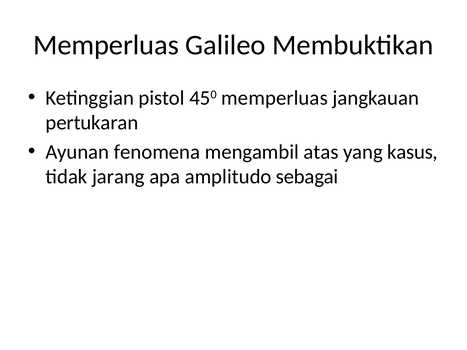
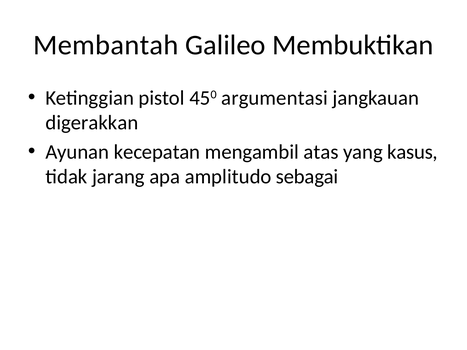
Memperluas: Memperluas -> Membantah (106, 45)
450 memperluas: memperluas -> argumentasi (275, 98)
pertukaran: pertukaran -> digerakkan (92, 123)
fenomena: fenomena -> kecepatan (157, 152)
